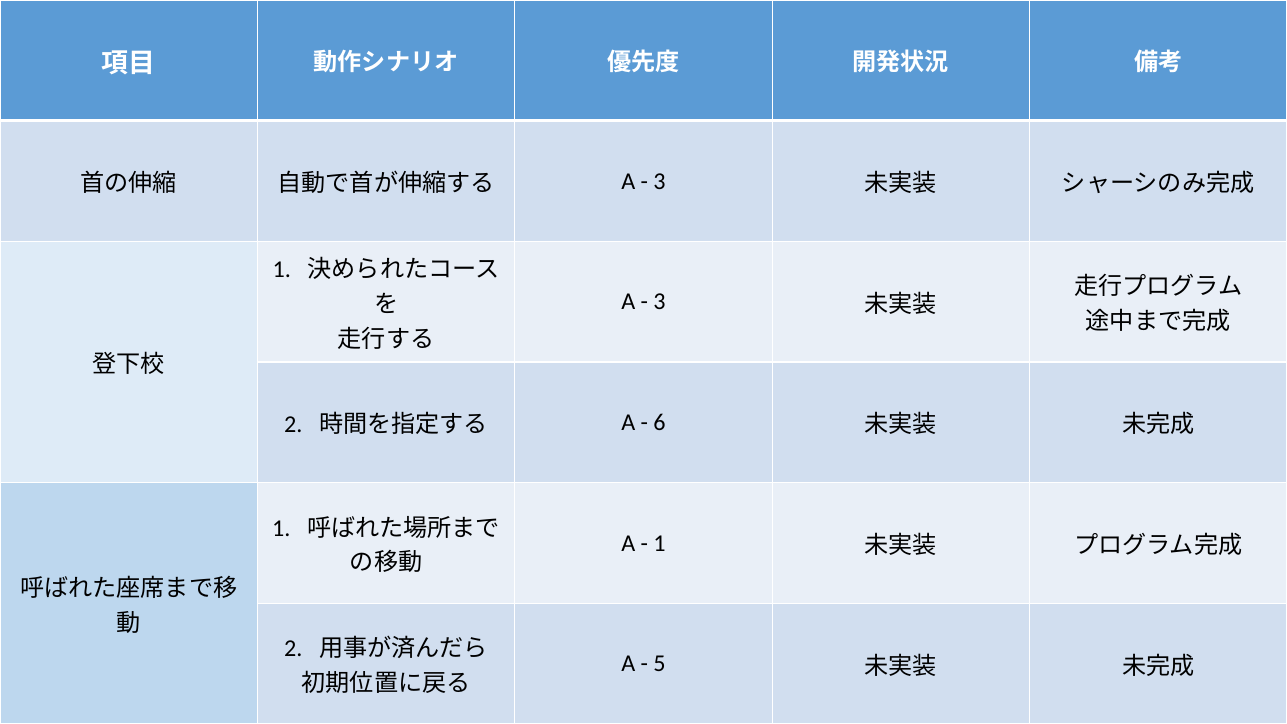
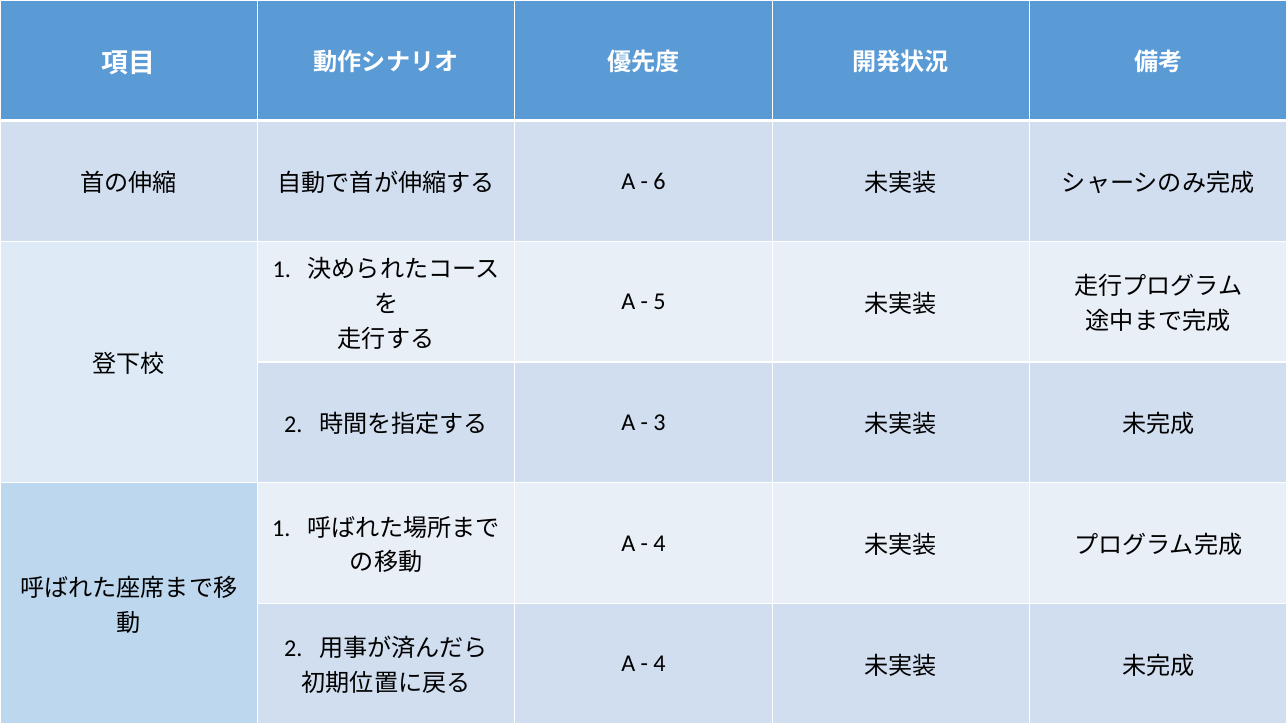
3: 3 -> 6 (660, 181)
3: 3 -> 5 (660, 302)
6: 6 -> 3 (660, 423)
1: 1 -> 4 (660, 543)
5: 5 -> 4 (660, 664)
